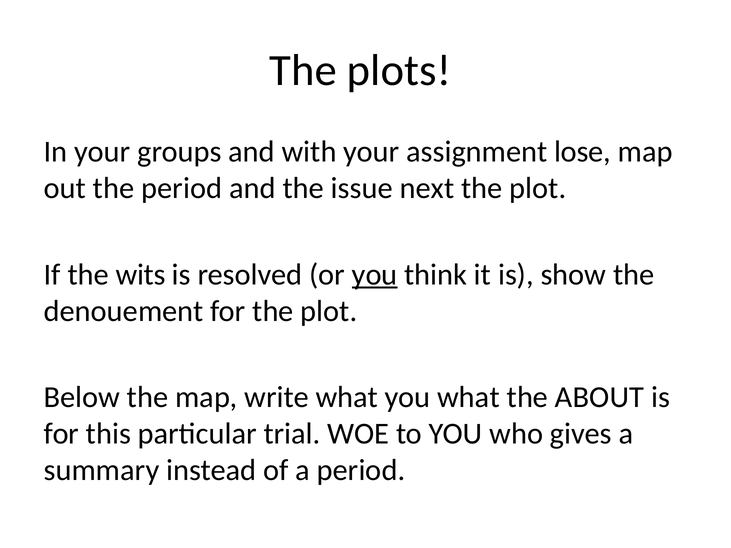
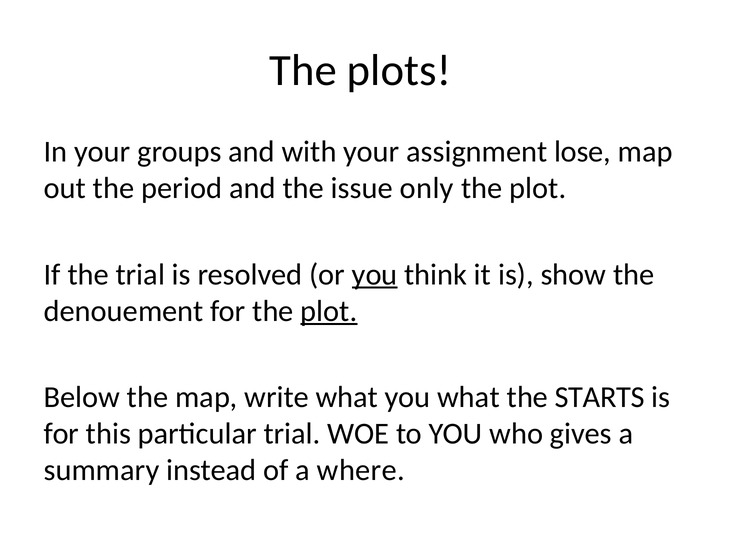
next: next -> only (427, 189)
the wits: wits -> trial (140, 275)
plot underline: none -> present (329, 311)
ABOUT: ABOUT -> STARTS (600, 397)
a period: period -> where (361, 470)
